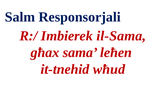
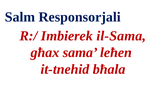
wħud: wħud -> bħala (109, 69)
